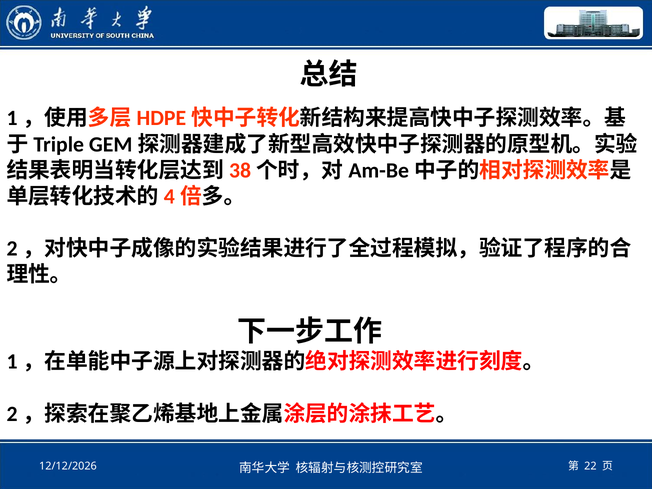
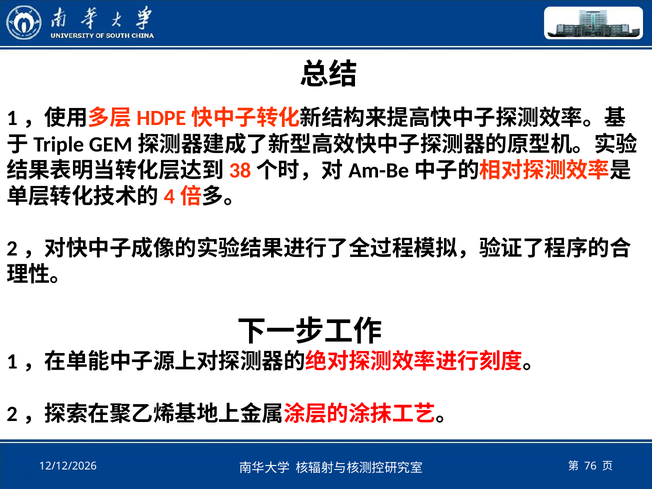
22: 22 -> 76 (590, 466)
